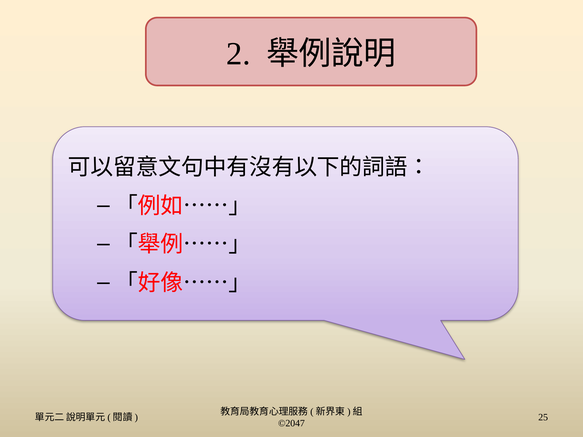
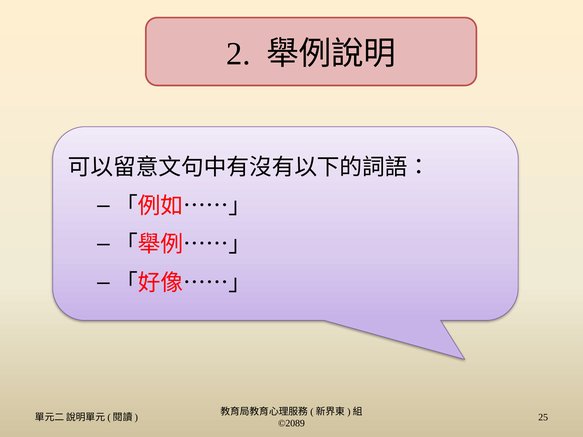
©2047: ©2047 -> ©2089 (291, 423)
